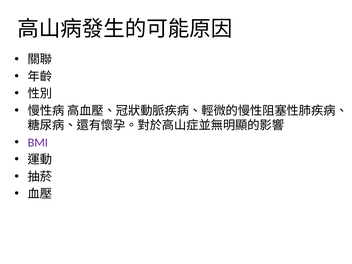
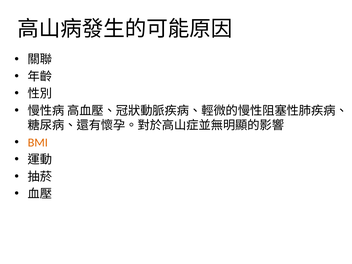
BMI colour: purple -> orange (38, 143)
